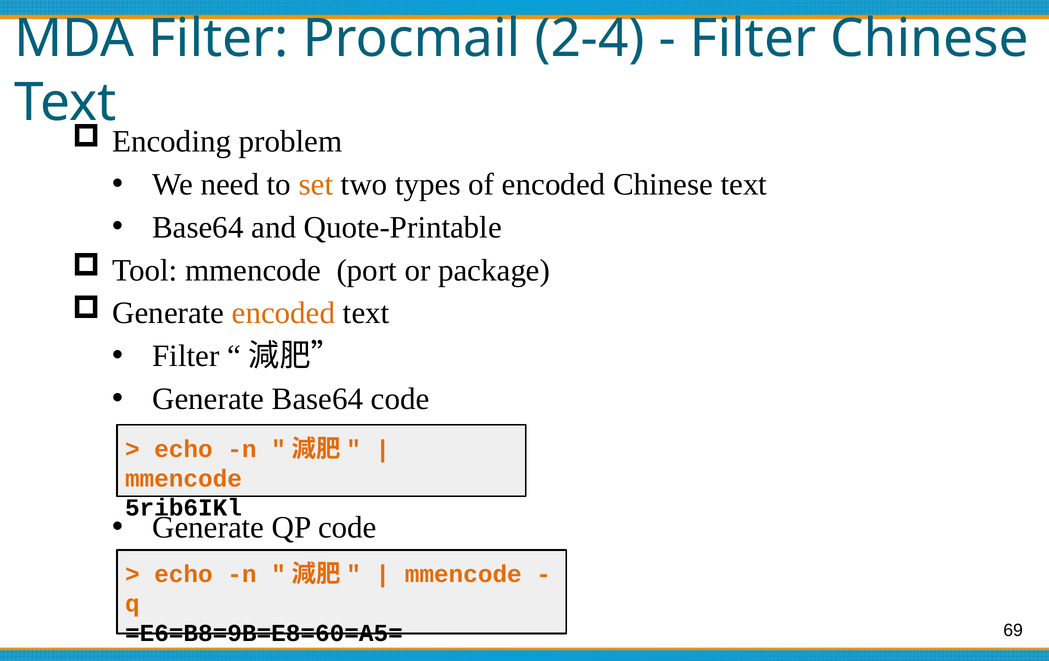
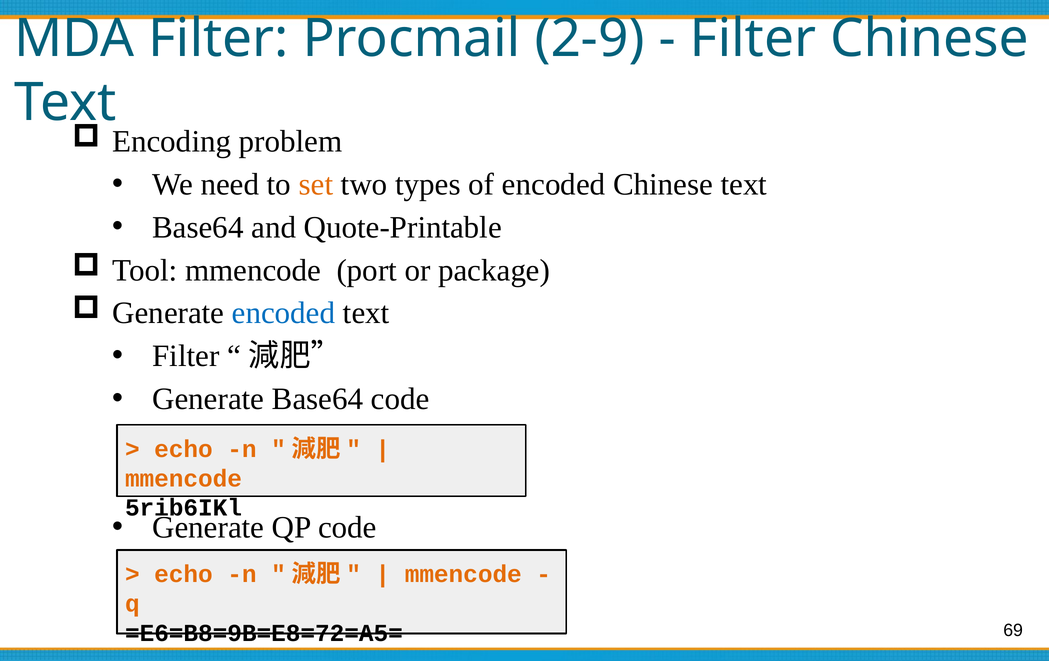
2-4: 2-4 -> 2-9 (590, 39)
encoded colour: orange -> blue (284, 313)
=E6=B8=9B=E8=60=A5=: =E6=B8=9B=E8=60=A5= -> =E6=B8=9B=E8=72=A5= (264, 633)
